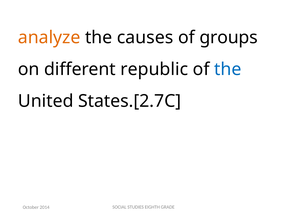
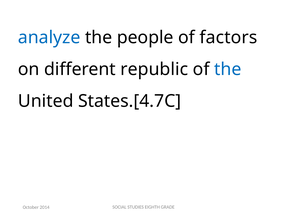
analyze colour: orange -> blue (49, 37)
causes: causes -> people (145, 37)
groups: groups -> factors (228, 37)
States.[2.7C: States.[2.7C -> States.[4.7C (130, 101)
